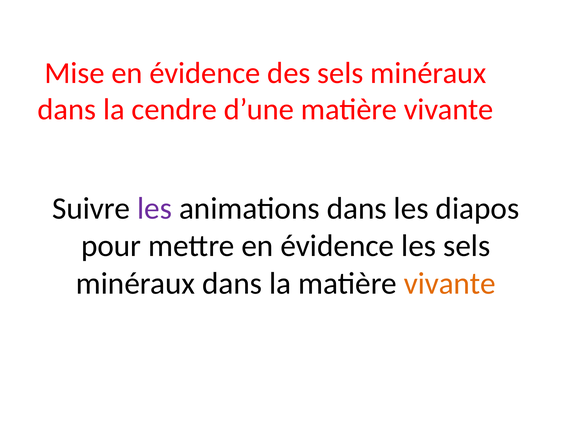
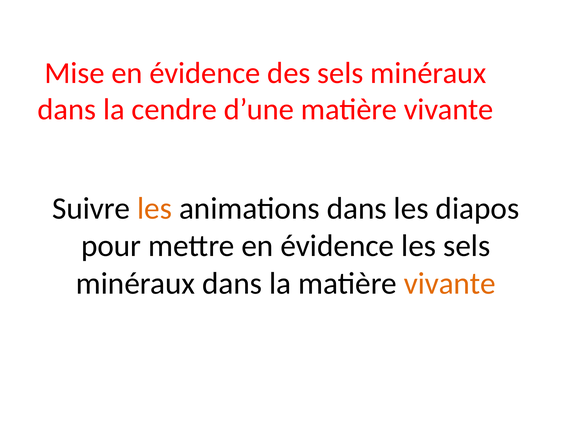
les colour: purple -> orange (155, 208)
